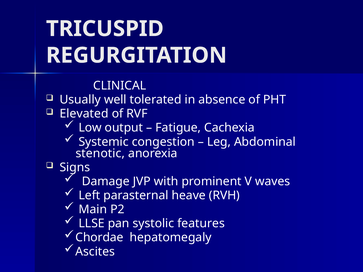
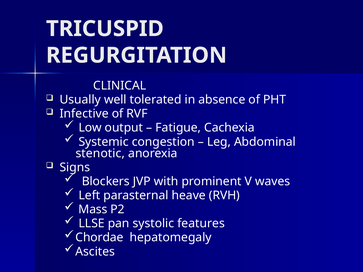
Elevated: Elevated -> Infective (84, 114)
Damage: Damage -> Blockers (106, 182)
Main: Main -> Mass (93, 210)
